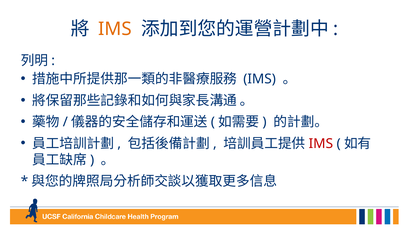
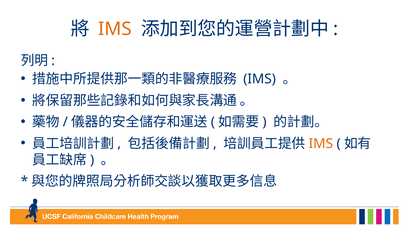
IMS colour: red -> orange (321, 144)
